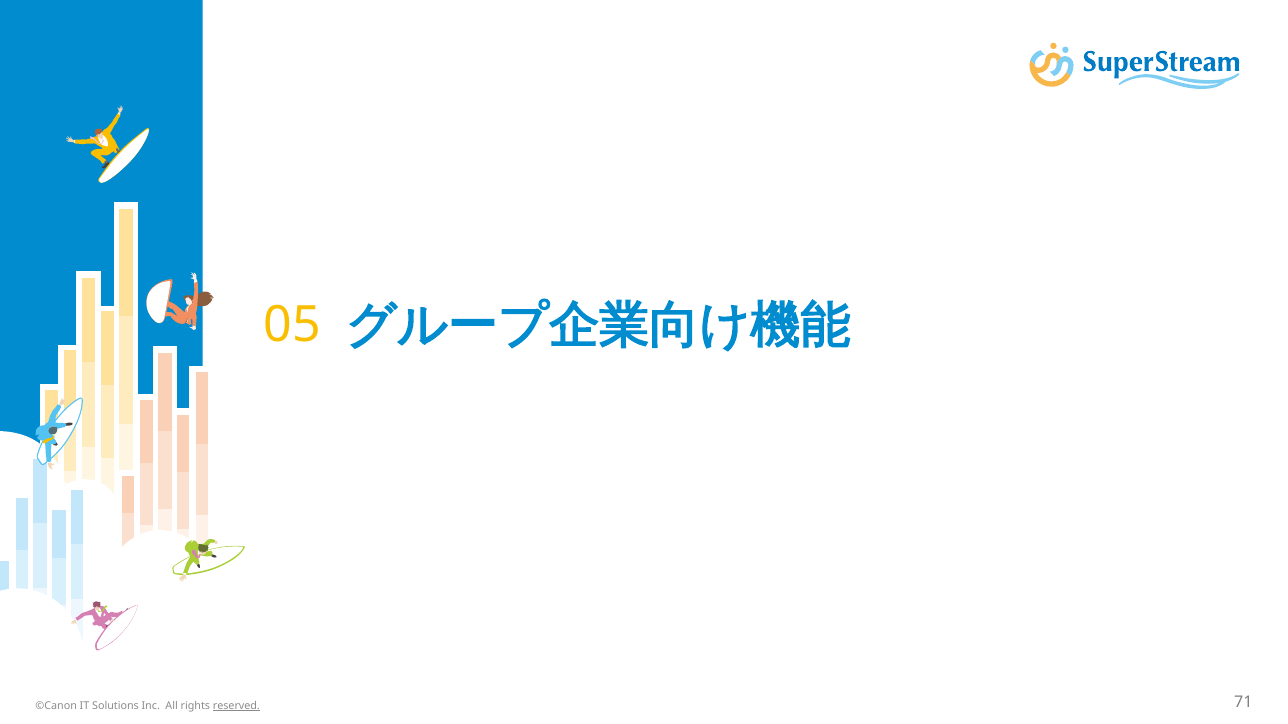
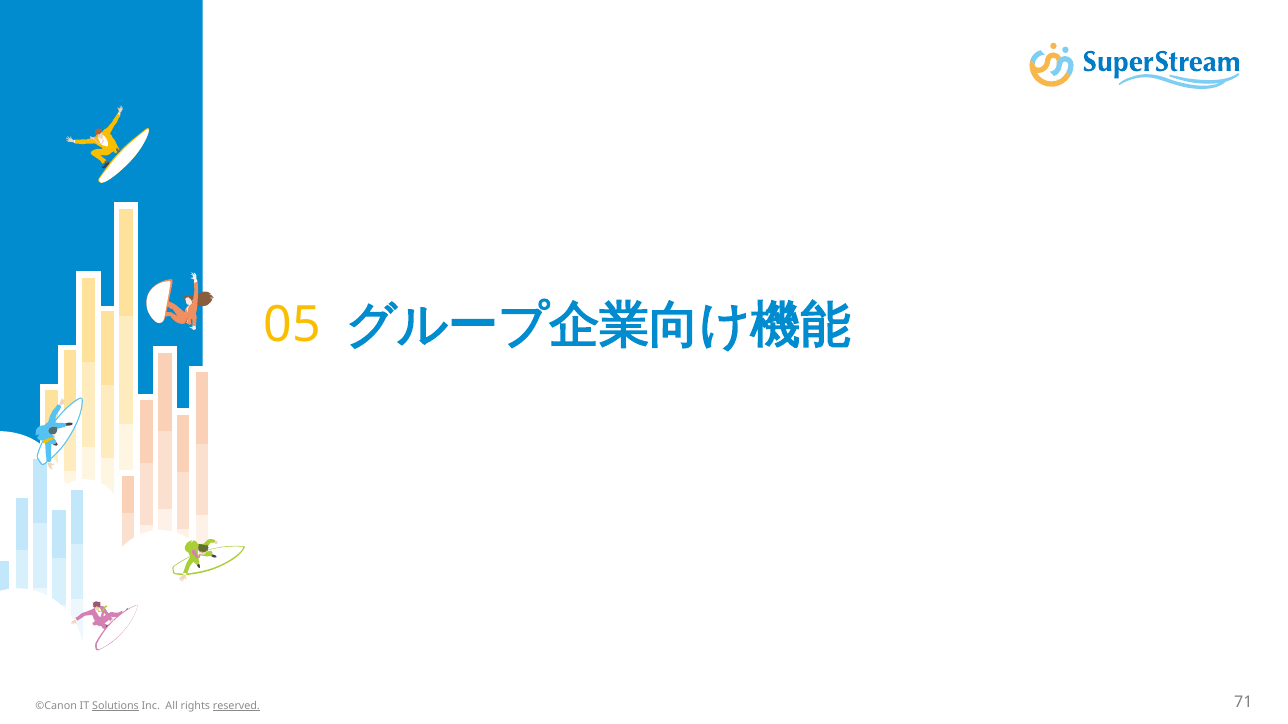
Solutions underline: none -> present (116, 706)
